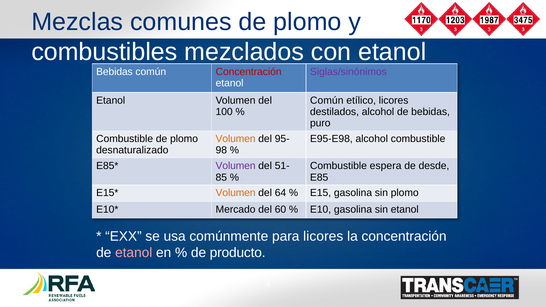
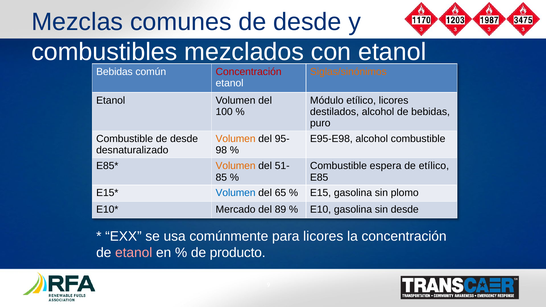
comunes de plomo: plomo -> desde (307, 22)
Siglas/sinónimos colour: purple -> orange (348, 72)
Común: Común -> Módulo (327, 100)
Combustible de plomo: plomo -> desde (184, 139)
Volumen colour: purple -> orange (236, 166)
de desde: desde -> etílico (434, 166)
Volumen colour: orange -> blue (236, 193)
64: 64 -> 65 (280, 193)
60: 60 -> 89 (280, 210)
sin etanol: etanol -> desde (405, 210)
